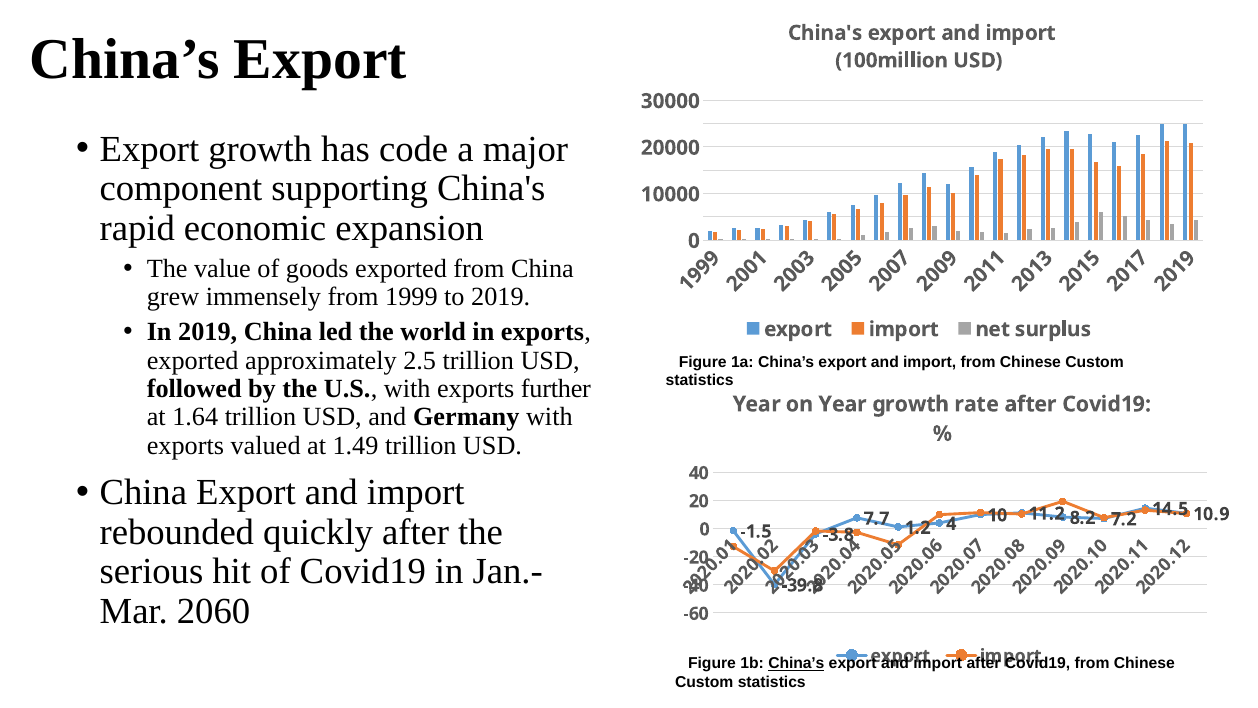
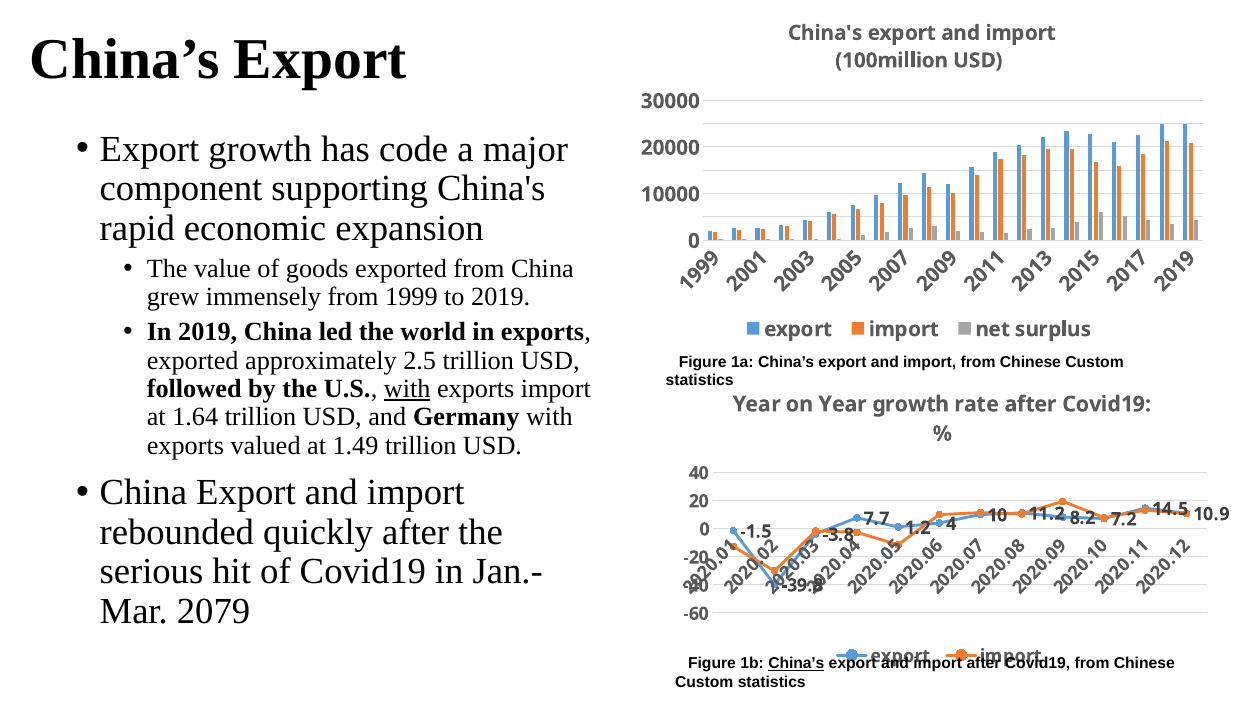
with underline: none -> present (407, 389)
exports further: further -> import (556, 389)
2060: 2060 -> 2079 (214, 611)
